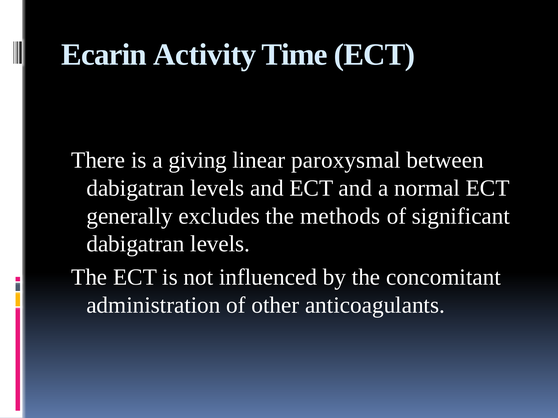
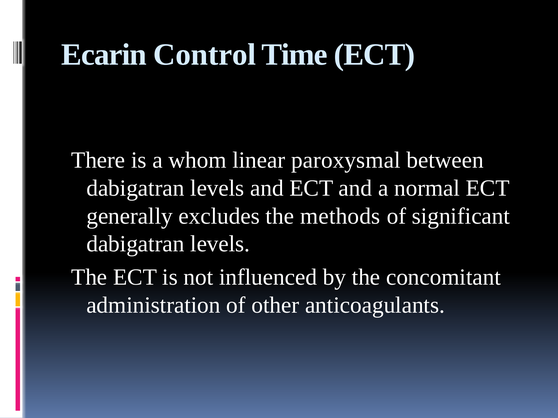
Activity: Activity -> Control (205, 55)
giving: giving -> whom (198, 160)
